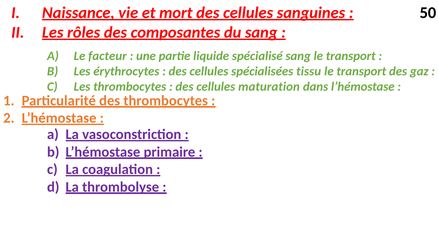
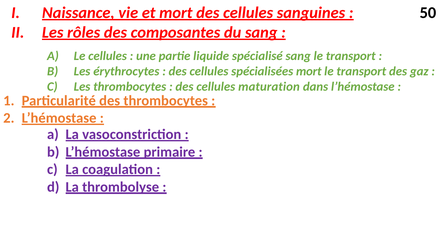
Le facteur: facteur -> cellules (108, 56)
spécialisées tissu: tissu -> mort (309, 71)
